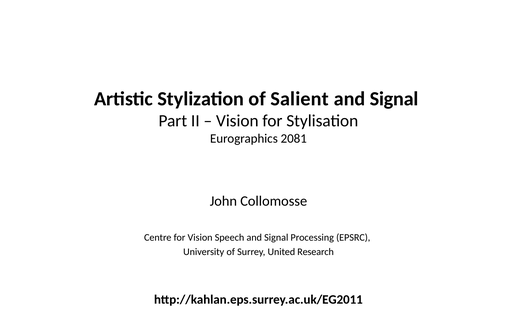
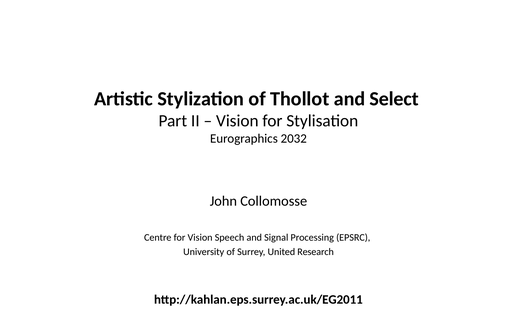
Salient: Salient -> Thollot (300, 99)
Signal: Signal -> Select (394, 99)
2081: 2081 -> 2032 (294, 139)
